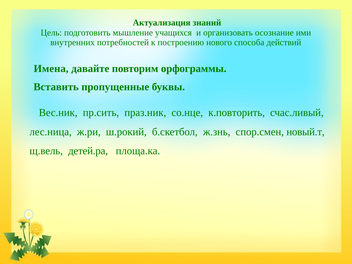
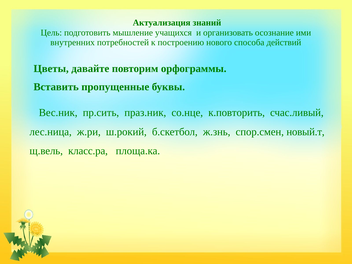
Имена: Имена -> Цветы (51, 69)
детей.ра: детей.ра -> класс.ра (88, 151)
